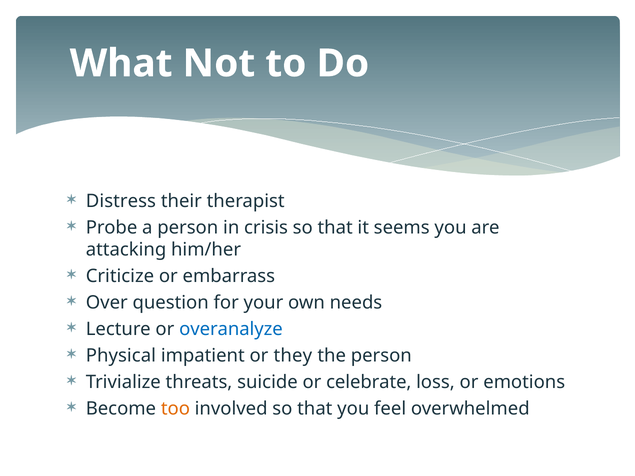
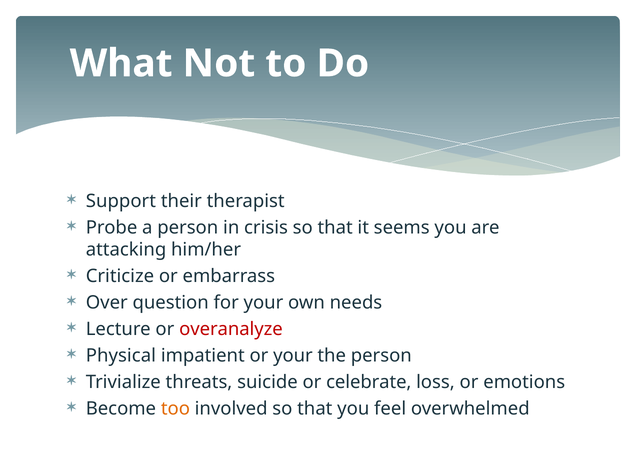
Distress: Distress -> Support (121, 201)
overanalyze colour: blue -> red (231, 329)
or they: they -> your (293, 356)
